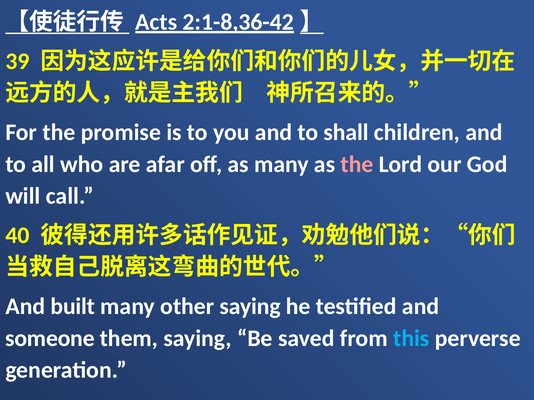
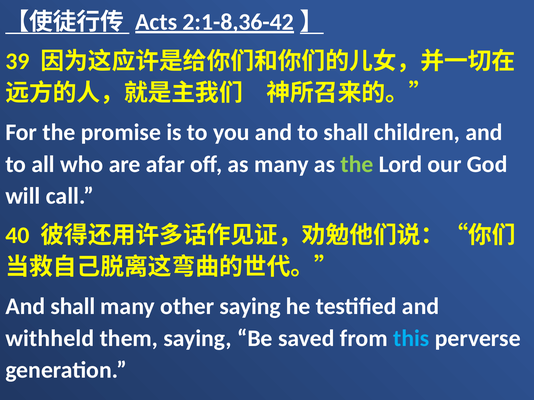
the colour: pink -> light green (357, 164)
And built: built -> shall (73, 307)
someone: someone -> withheld (50, 339)
